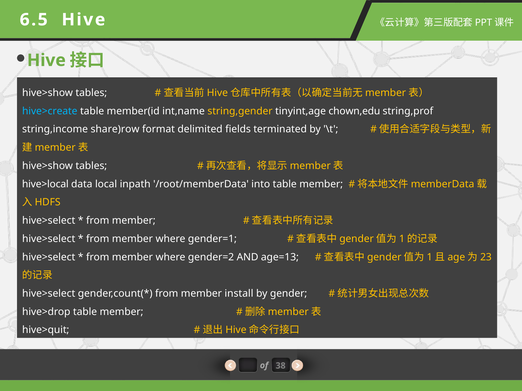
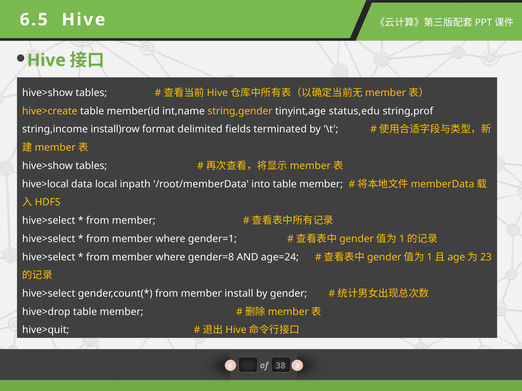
hive>create colour: light blue -> yellow (50, 111)
chown,edu: chown,edu -> status,edu (354, 111)
share)row: share)row -> install)row (115, 129)
gender=2: gender=2 -> gender=8 (211, 257)
age=13: age=13 -> age=24 (280, 257)
